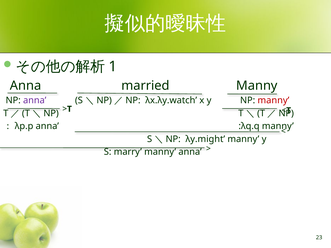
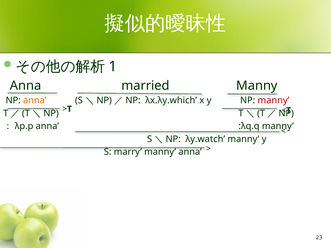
anna colour: purple -> orange (35, 101)
λx.λy.watch: λx.λy.watch -> λx.λy.which (171, 101)
λy.might: λy.might -> λy.watch (205, 139)
